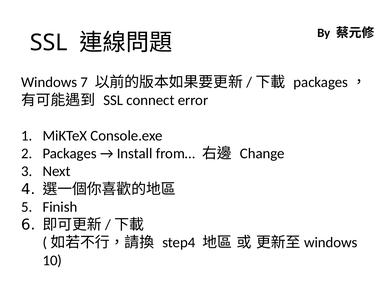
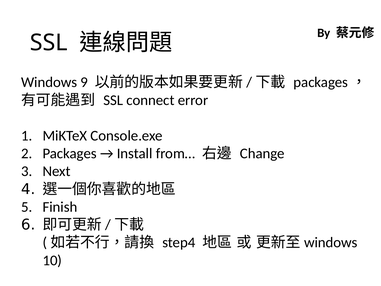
7: 7 -> 9 (84, 82)
